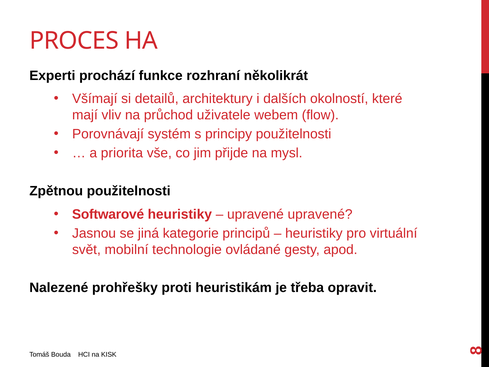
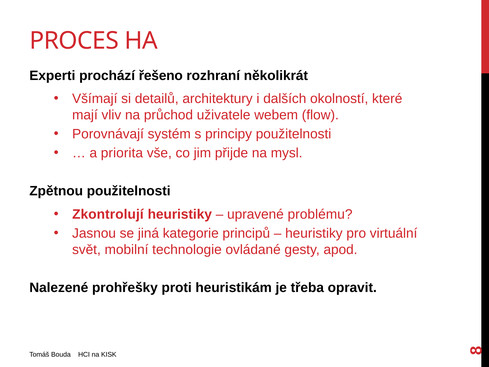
funkce: funkce -> řešeno (161, 76)
Softwarové: Softwarové -> Zkontrolují (108, 214)
upravené upravené: upravené -> problému (320, 214)
